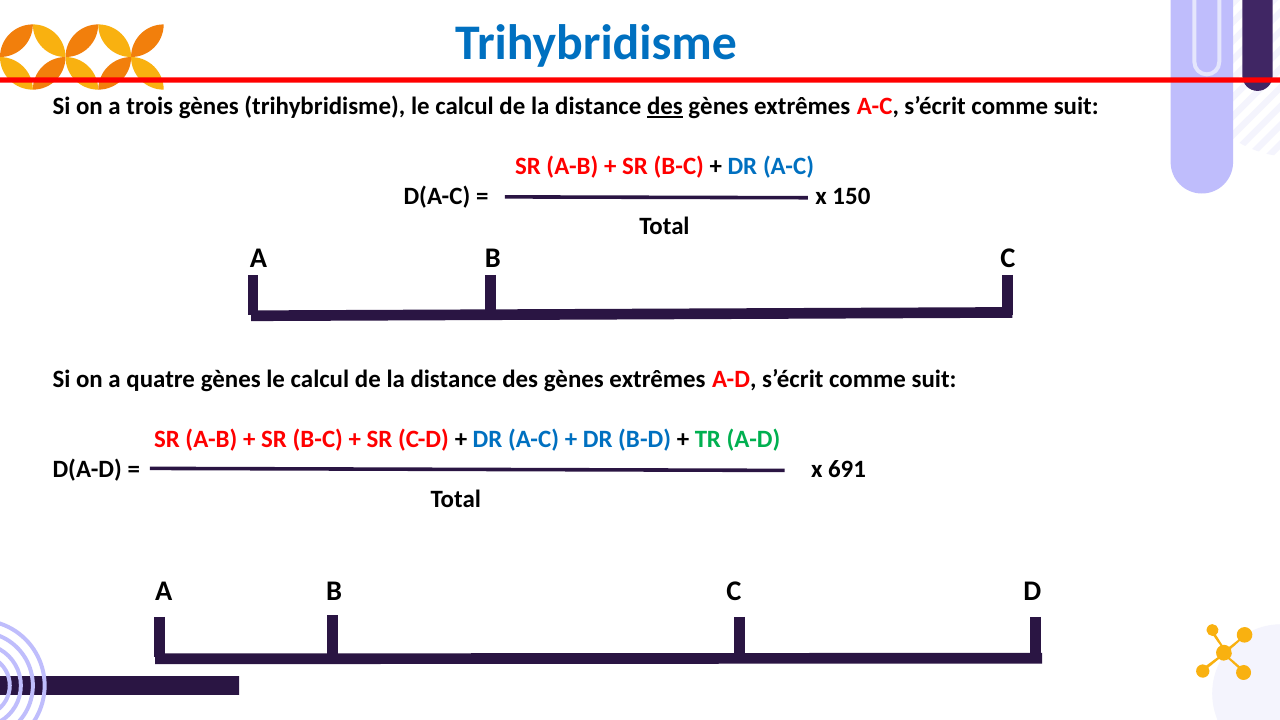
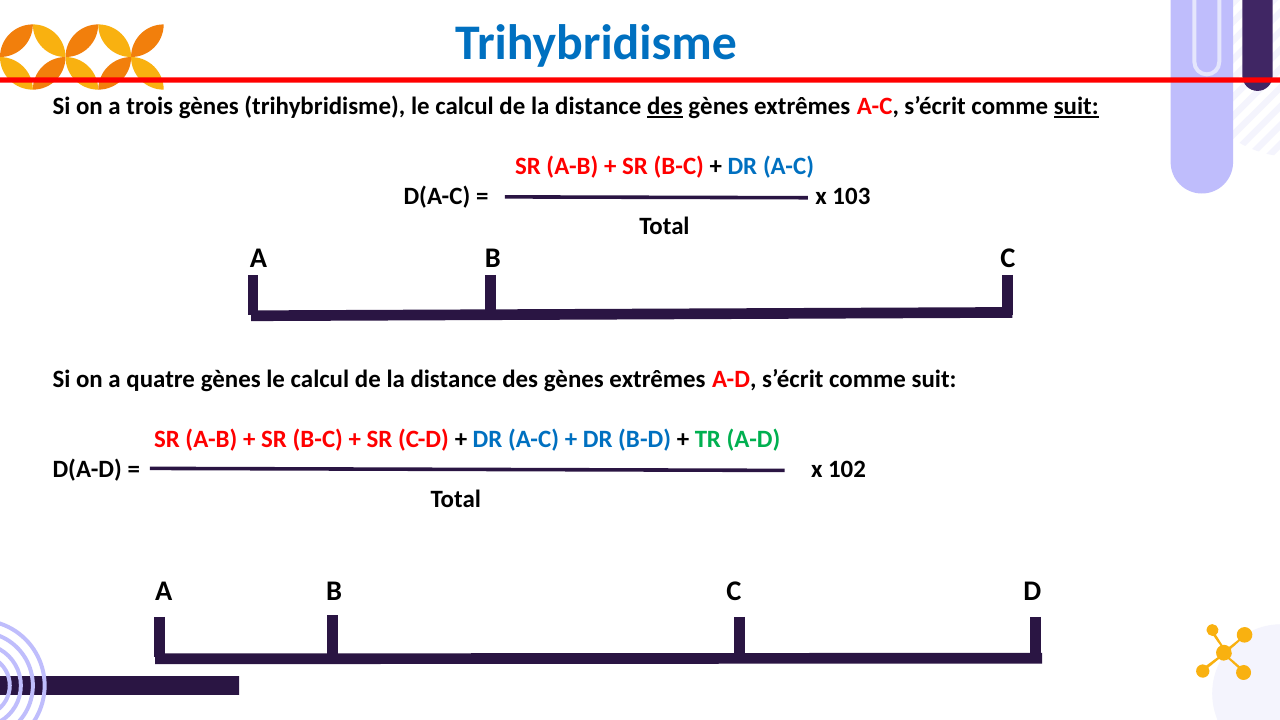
suit underline: none -> present (1076, 106)
150: 150 -> 103 (851, 196)
691: 691 -> 102 (847, 469)
